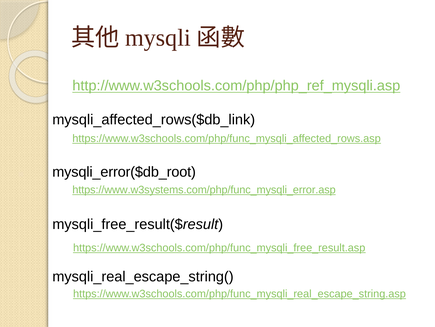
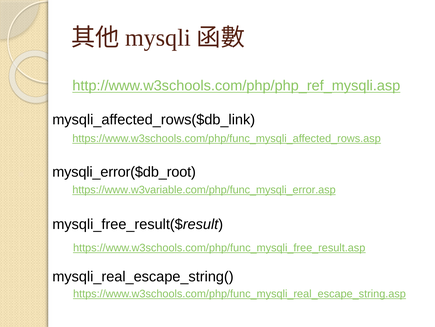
https://www.w3systems.com/php/func_mysqli_error.asp: https://www.w3systems.com/php/func_mysqli_error.asp -> https://www.w3variable.com/php/func_mysqli_error.asp (204, 190)
